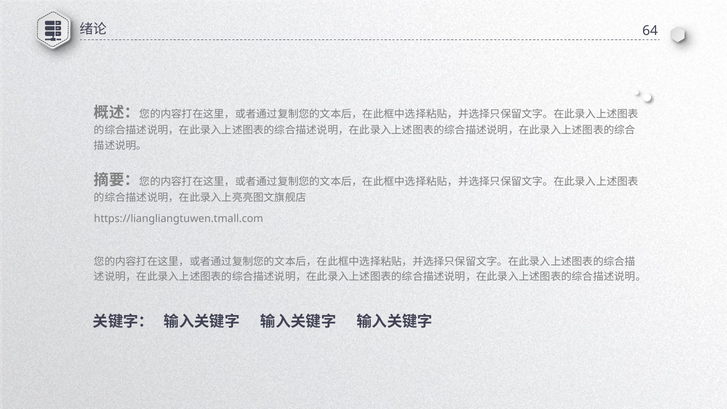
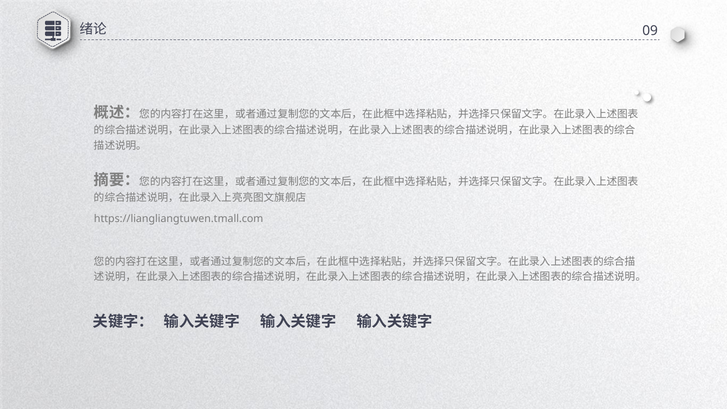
64: 64 -> 09 (650, 31)
